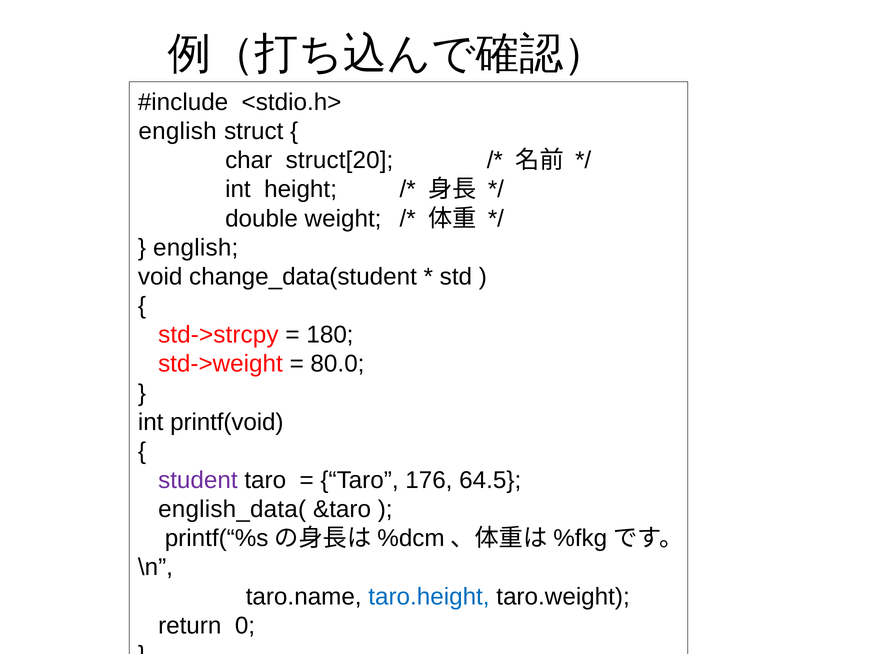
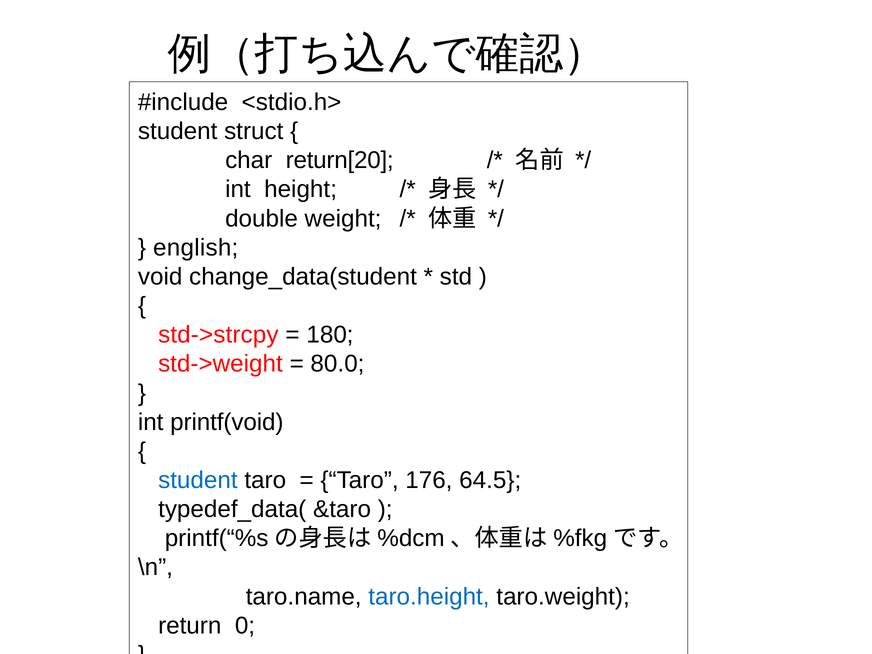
english: english -> student (178, 131)
struct[20: struct[20 -> return[20 (340, 160)
student colour: purple -> blue (198, 480)
english_data(: english_data( -> typedef_data( (232, 509)
